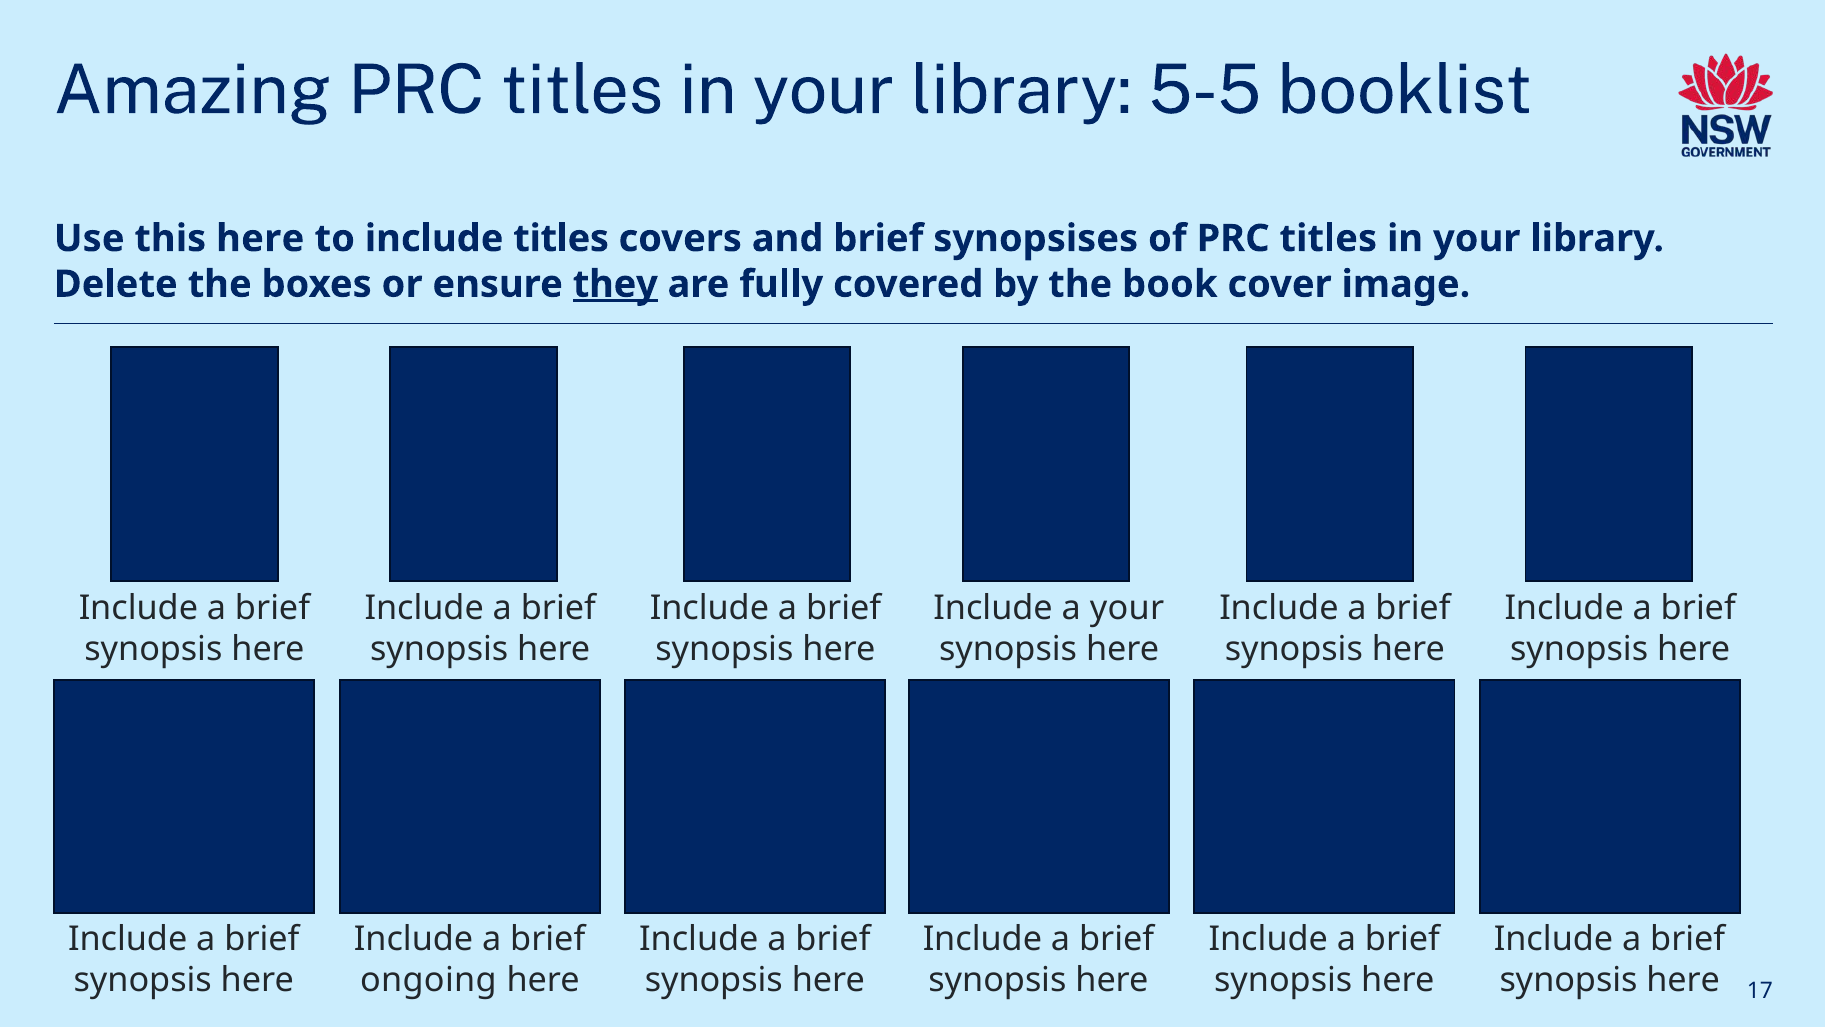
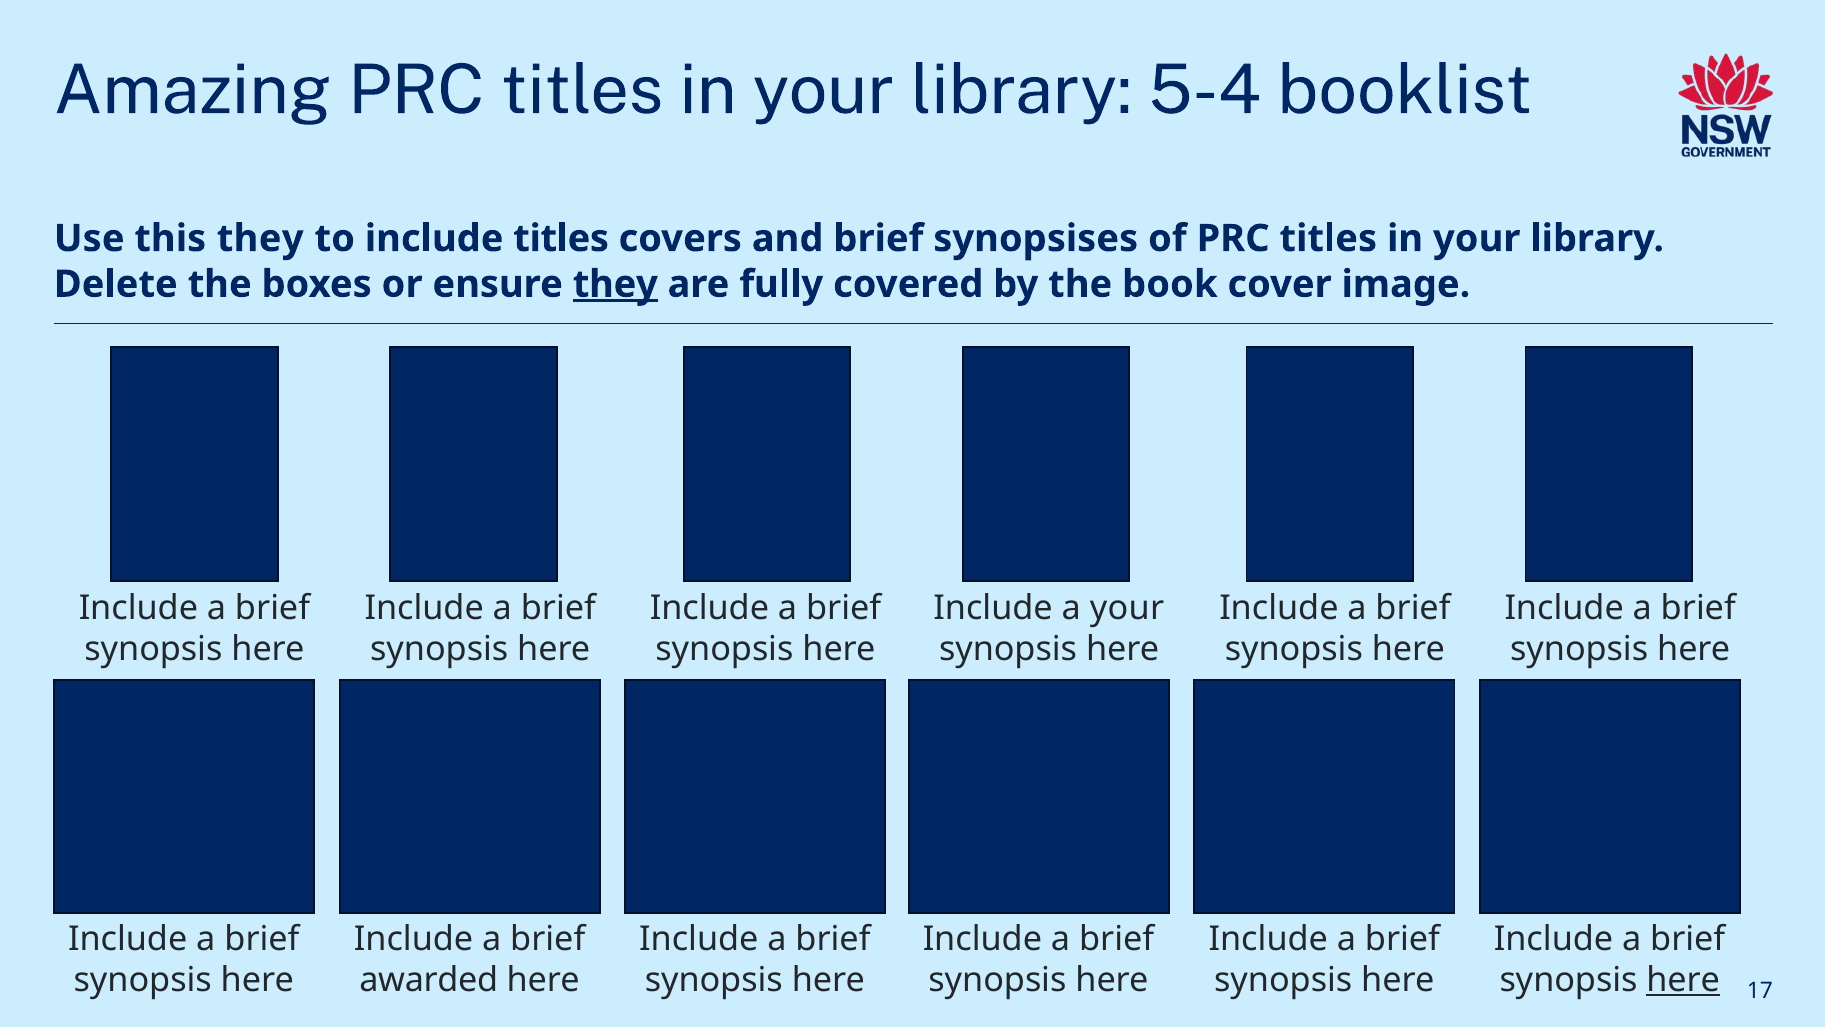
5-5: 5-5 -> 5-4 (1205, 90)
this here: here -> they (260, 238)
ongoing: ongoing -> awarded (429, 980)
here underline: none -> present (1683, 980)
